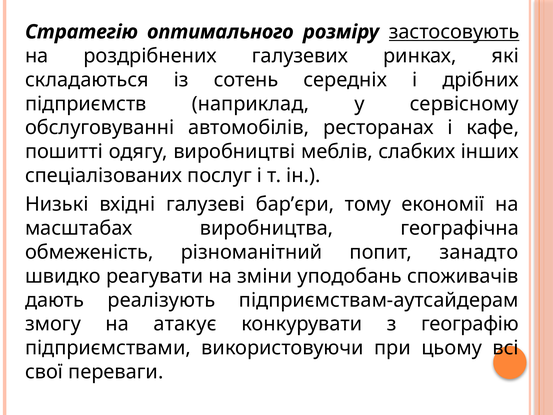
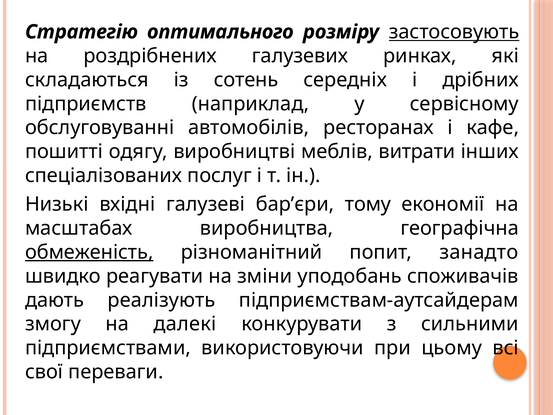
слабких: слабких -> витрати (417, 152)
обмеженість underline: none -> present (89, 252)
атакує: атакує -> далекі (185, 324)
географію: географію -> сильними (470, 324)
